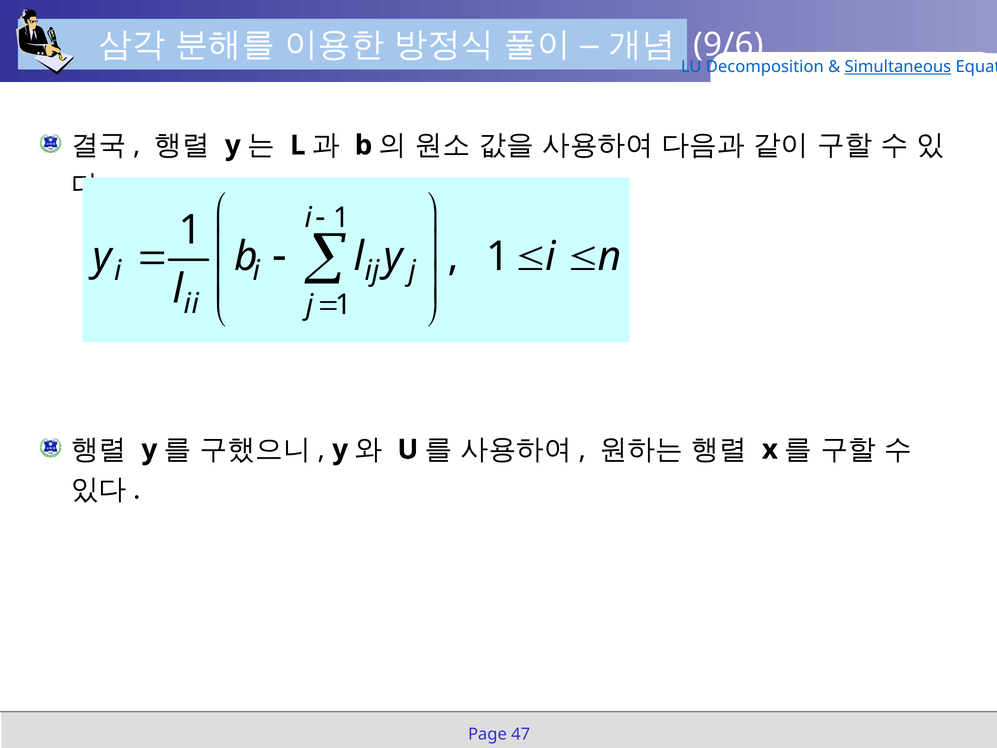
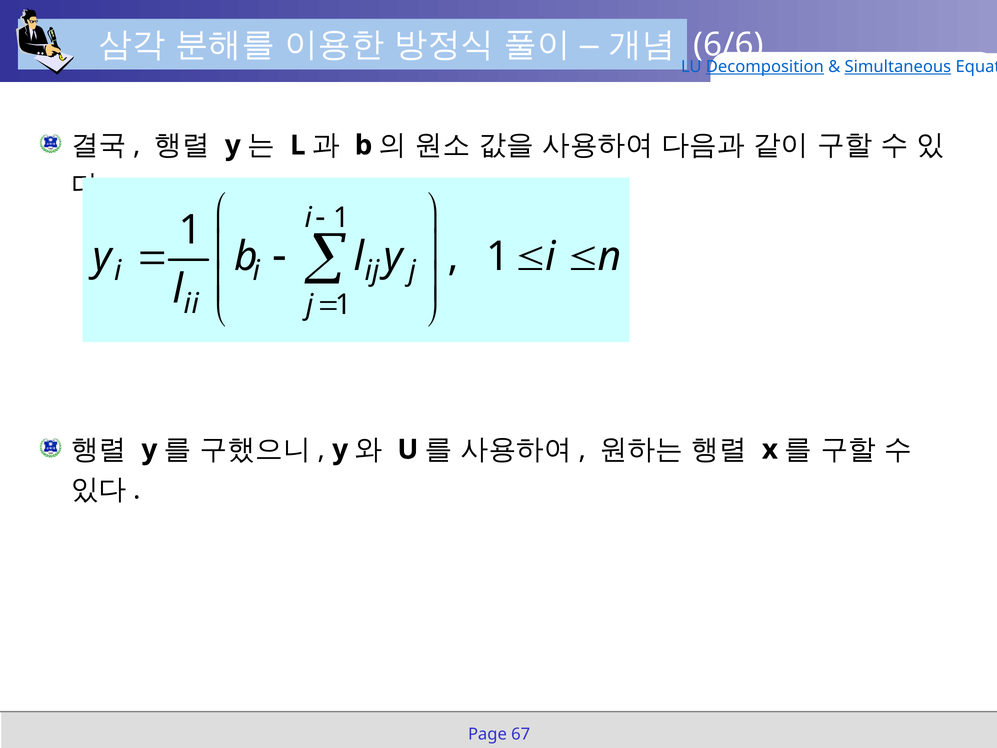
9/6: 9/6 -> 6/6 (728, 45)
Decomposition underline: none -> present (765, 67)
47: 47 -> 67 (521, 734)
